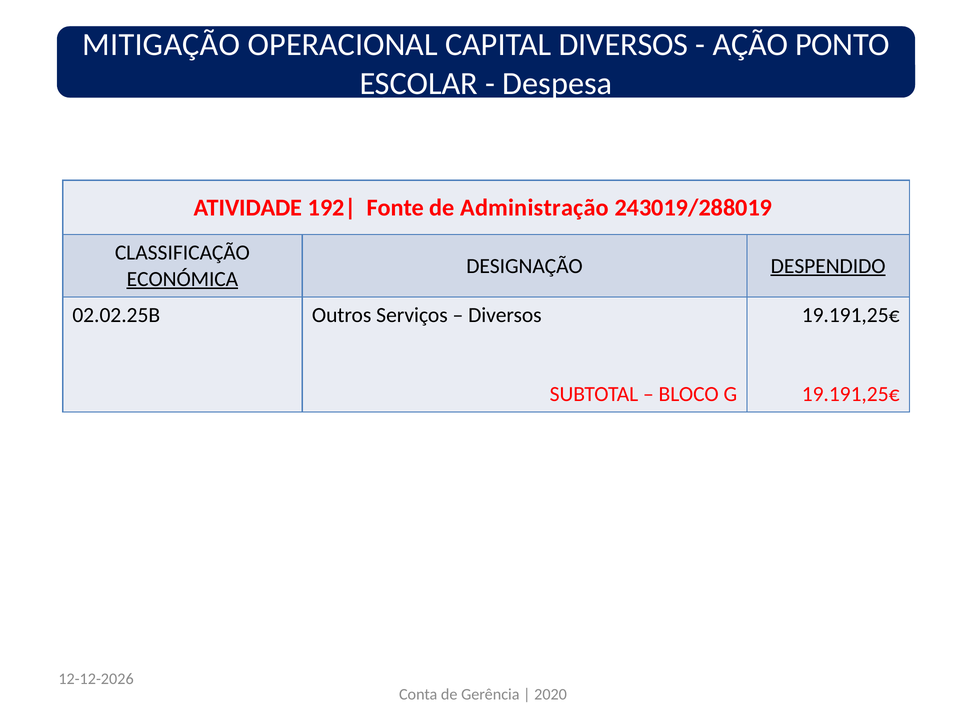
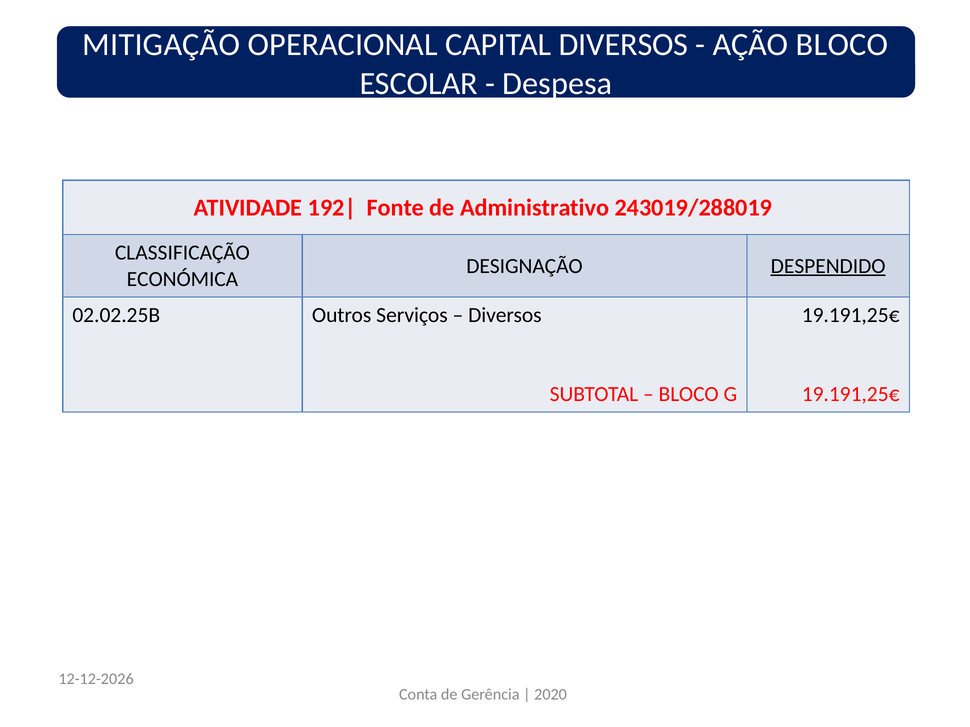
AÇÃO PONTO: PONTO -> BLOCO (842, 45)
Administração: Administração -> Administrativo (535, 208)
ECONÓMICA underline: present -> none (182, 279)
